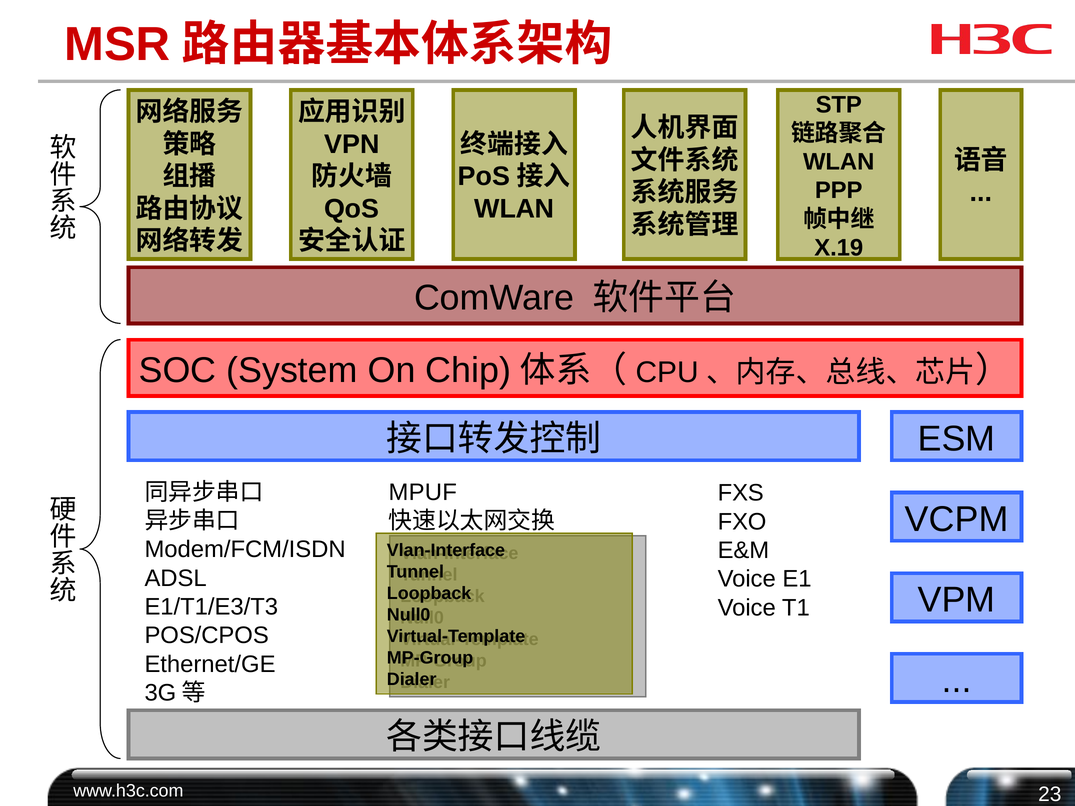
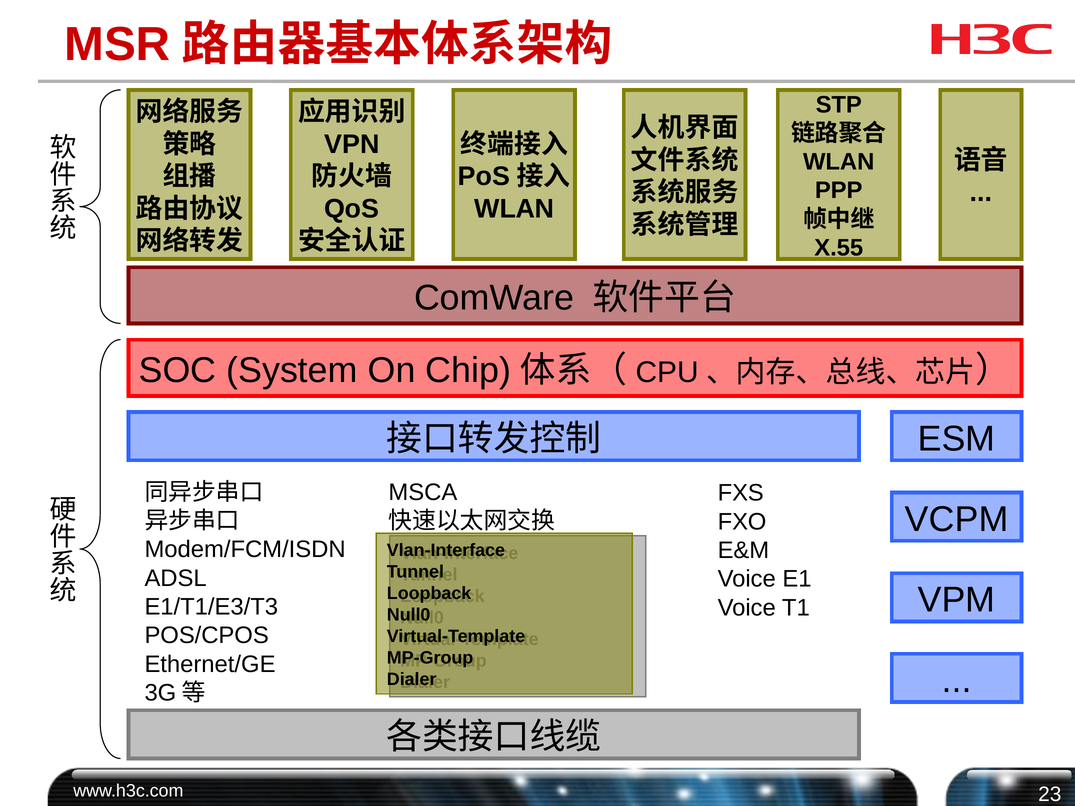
X.19: X.19 -> X.55 (839, 248)
MPUF: MPUF -> MSCA (423, 493)
